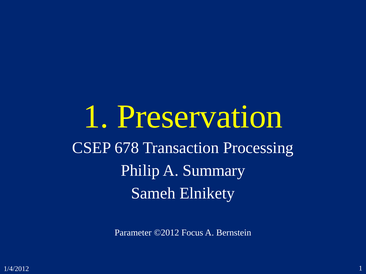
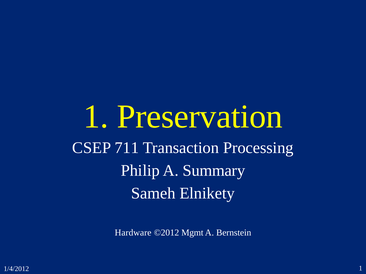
678: 678 -> 711 (127, 148)
Parameter: Parameter -> Hardware (133, 233)
Focus: Focus -> Mgmt (192, 233)
